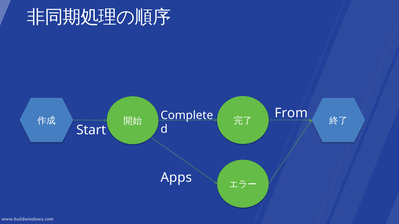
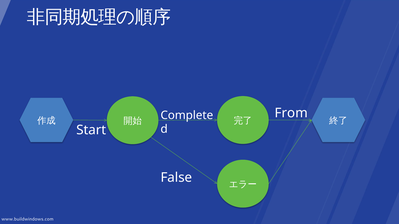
Apps: Apps -> False (176, 178)
